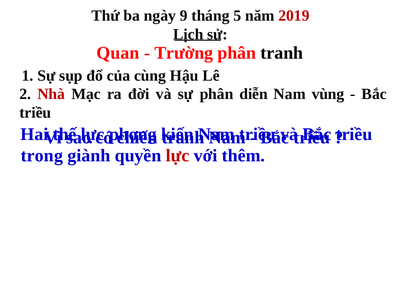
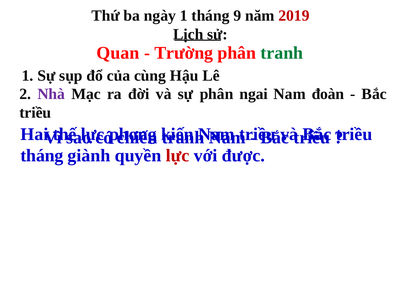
ngày 9: 9 -> 1 (184, 16)
5: 5 -> 9 (237, 16)
tranh colour: black -> green (282, 53)
Nhà colour: red -> purple (51, 94)
diễn: diễn -> ngai (254, 94)
vùng: vùng -> đoàn (328, 94)
trong: trong -> tháng (42, 156)
thêm: thêm -> được (243, 156)
